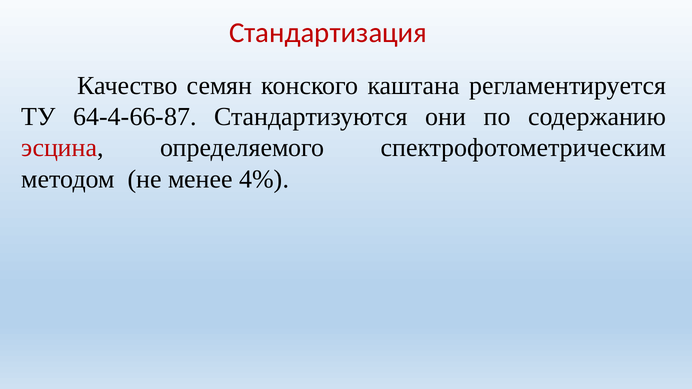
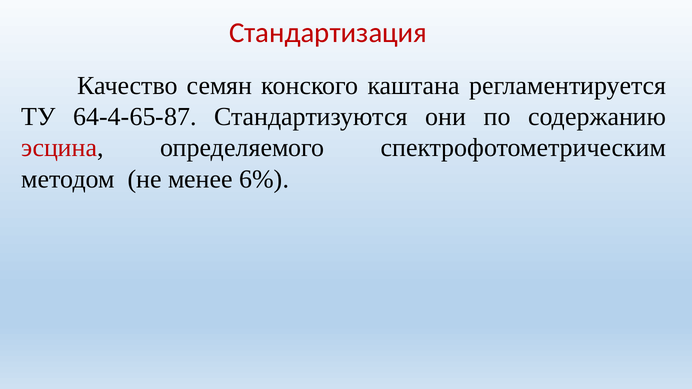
64-4-66-87: 64-4-66-87 -> 64-4-65-87 (135, 117)
4%: 4% -> 6% (264, 179)
